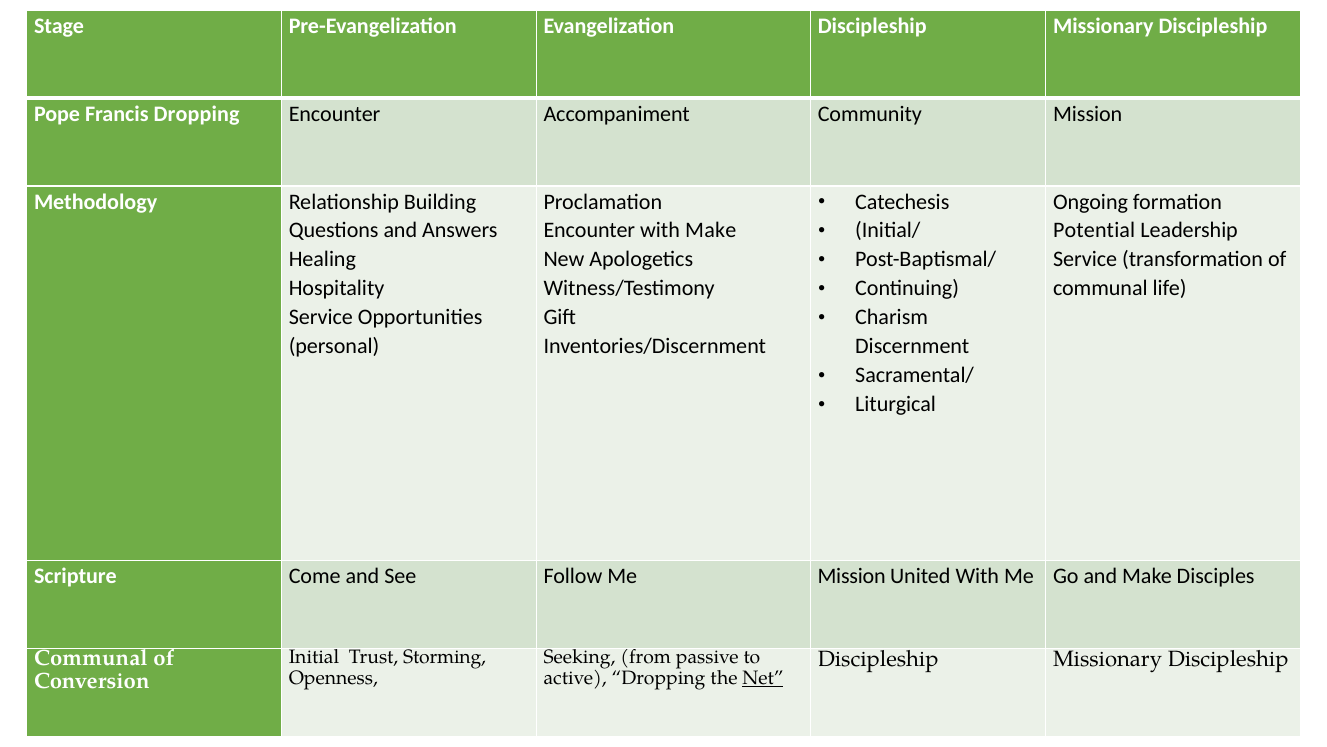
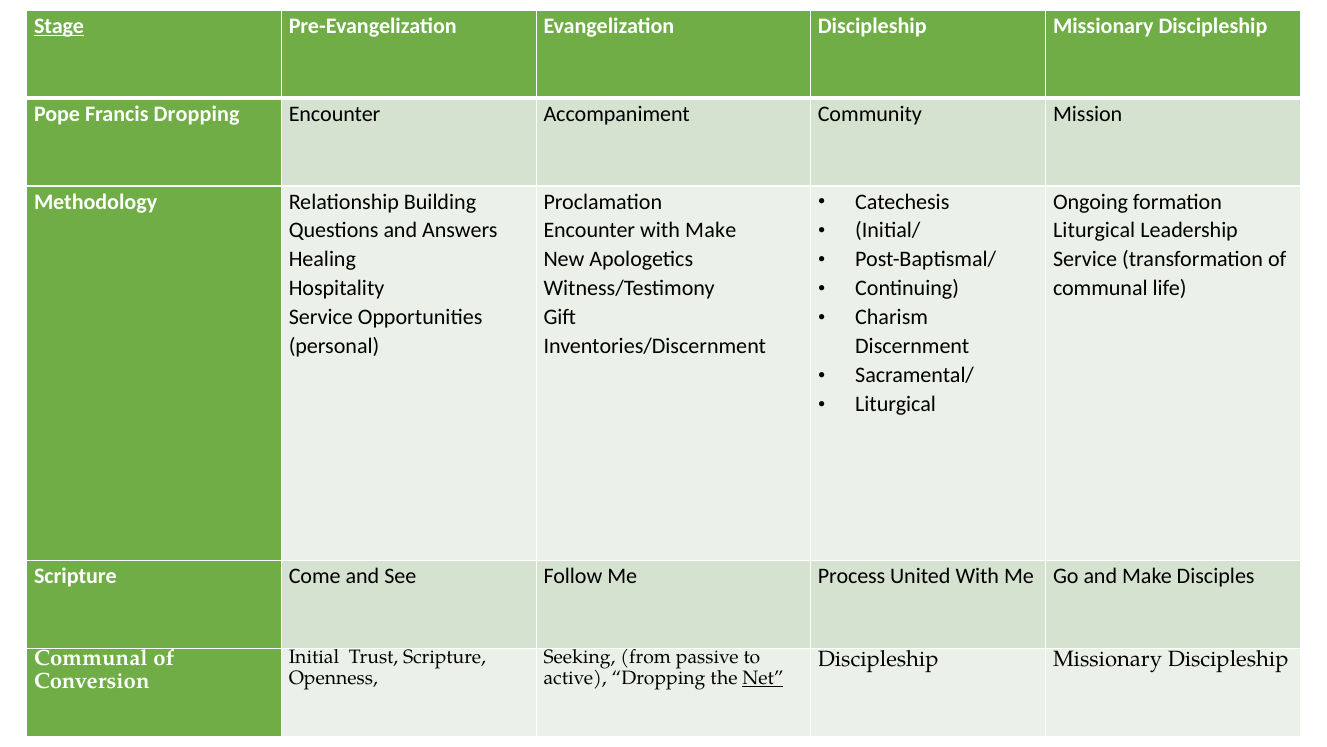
Stage underline: none -> present (59, 26)
Potential: Potential -> Liturgical (1094, 231)
Me Mission: Mission -> Process (852, 576)
Trust Storming: Storming -> Scripture (445, 657)
